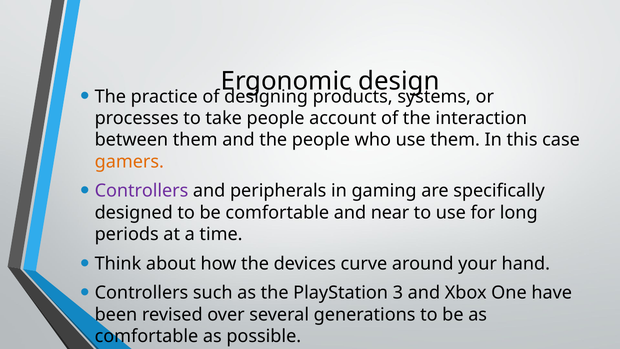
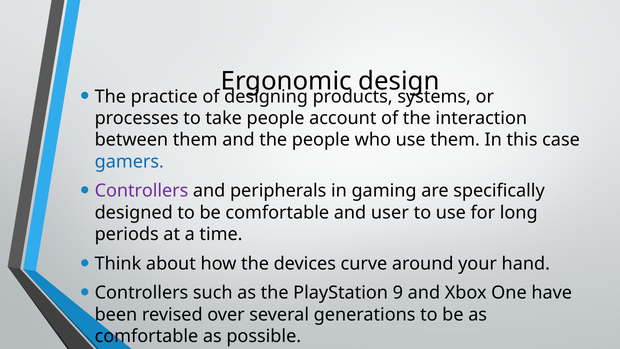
gamers colour: orange -> blue (129, 162)
near: near -> user (390, 213)
3: 3 -> 9 (398, 293)
